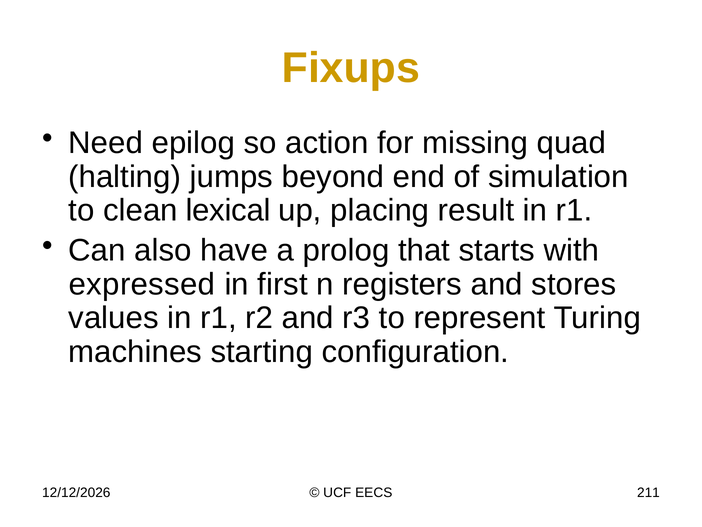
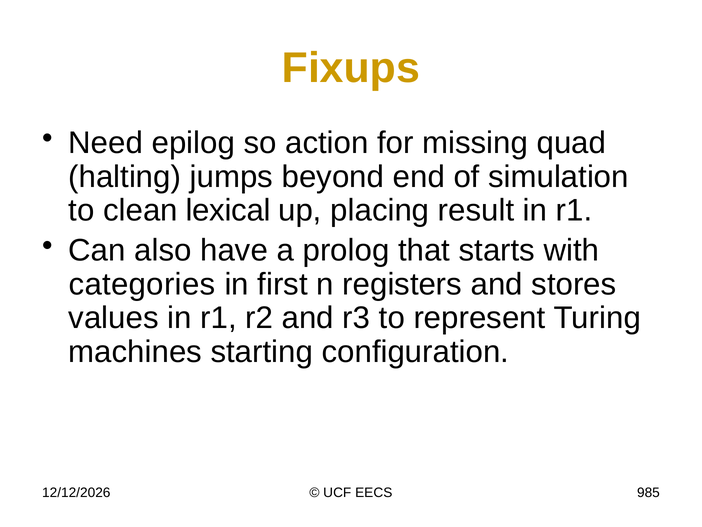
expressed: expressed -> categories (142, 284)
211: 211 -> 985 (648, 492)
